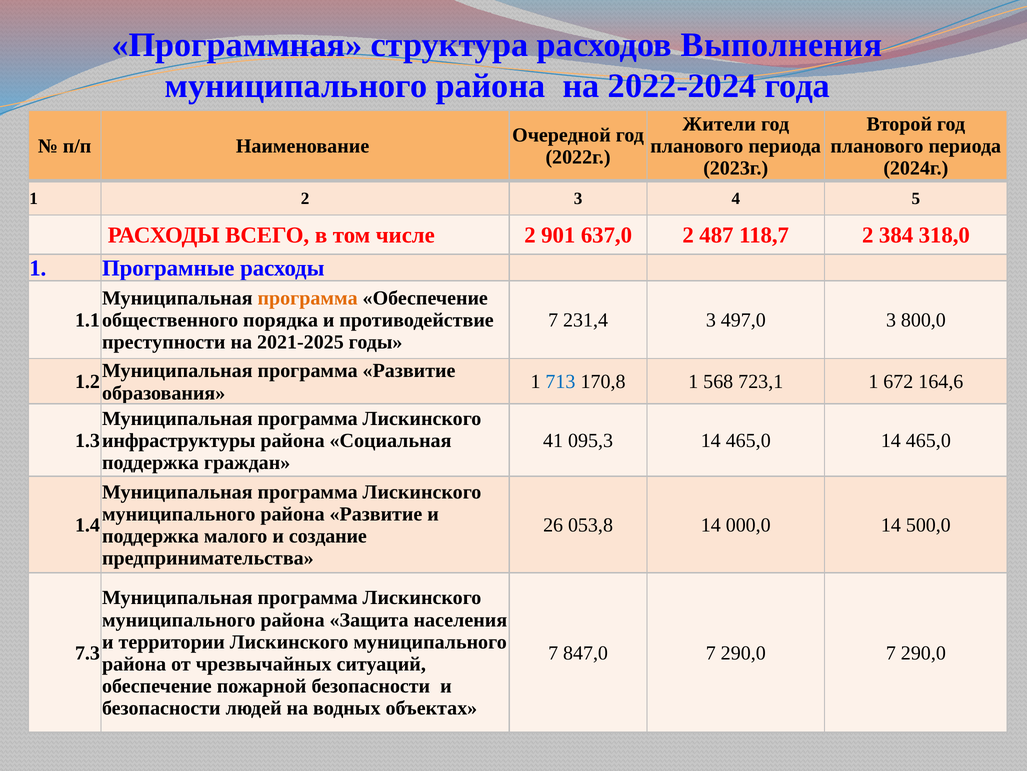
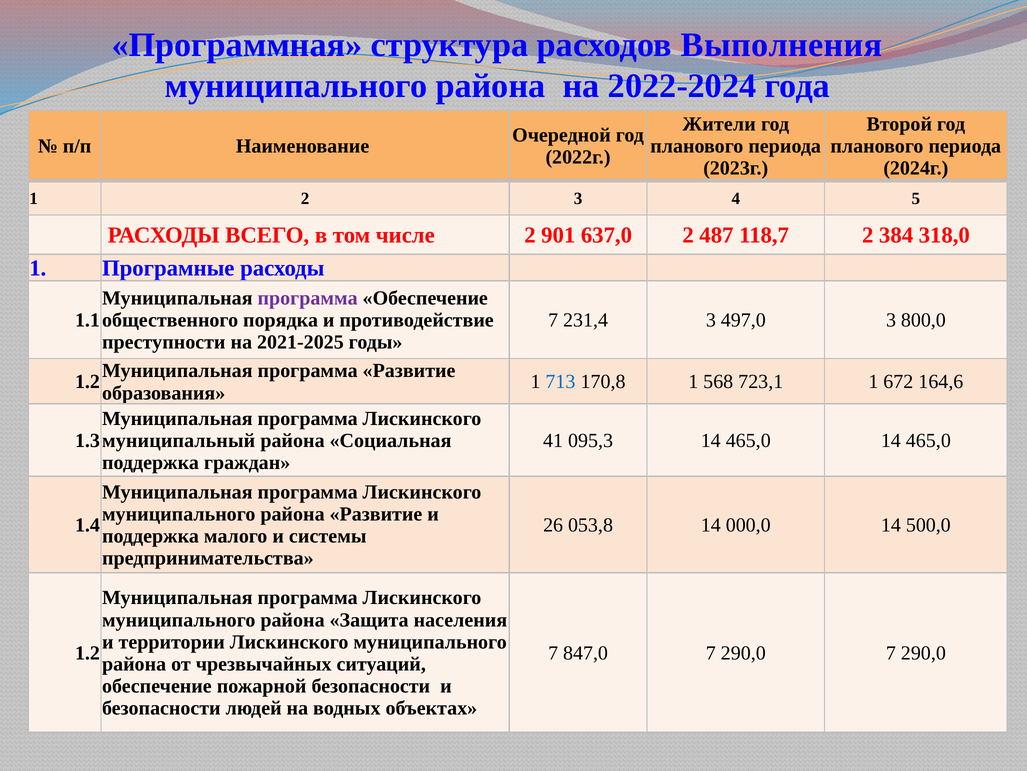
программа colour: orange -> purple (308, 298)
инфраструктуры: инфраструктуры -> муниципальный (179, 440)
создание: создание -> системы (328, 536)
7.3: 7.3 -> 1.2 (87, 652)
